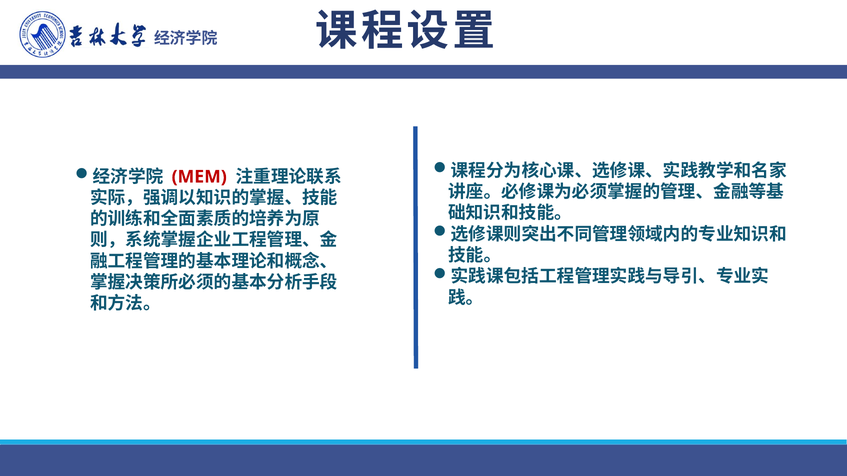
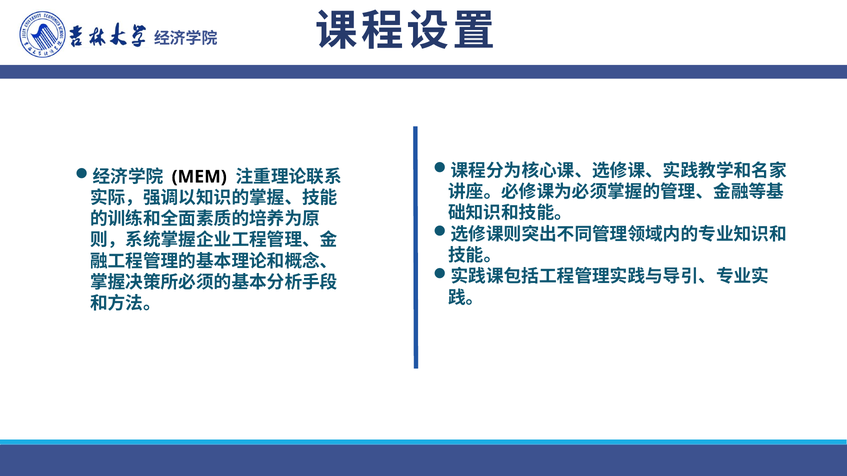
MEM colour: red -> black (199, 177)
